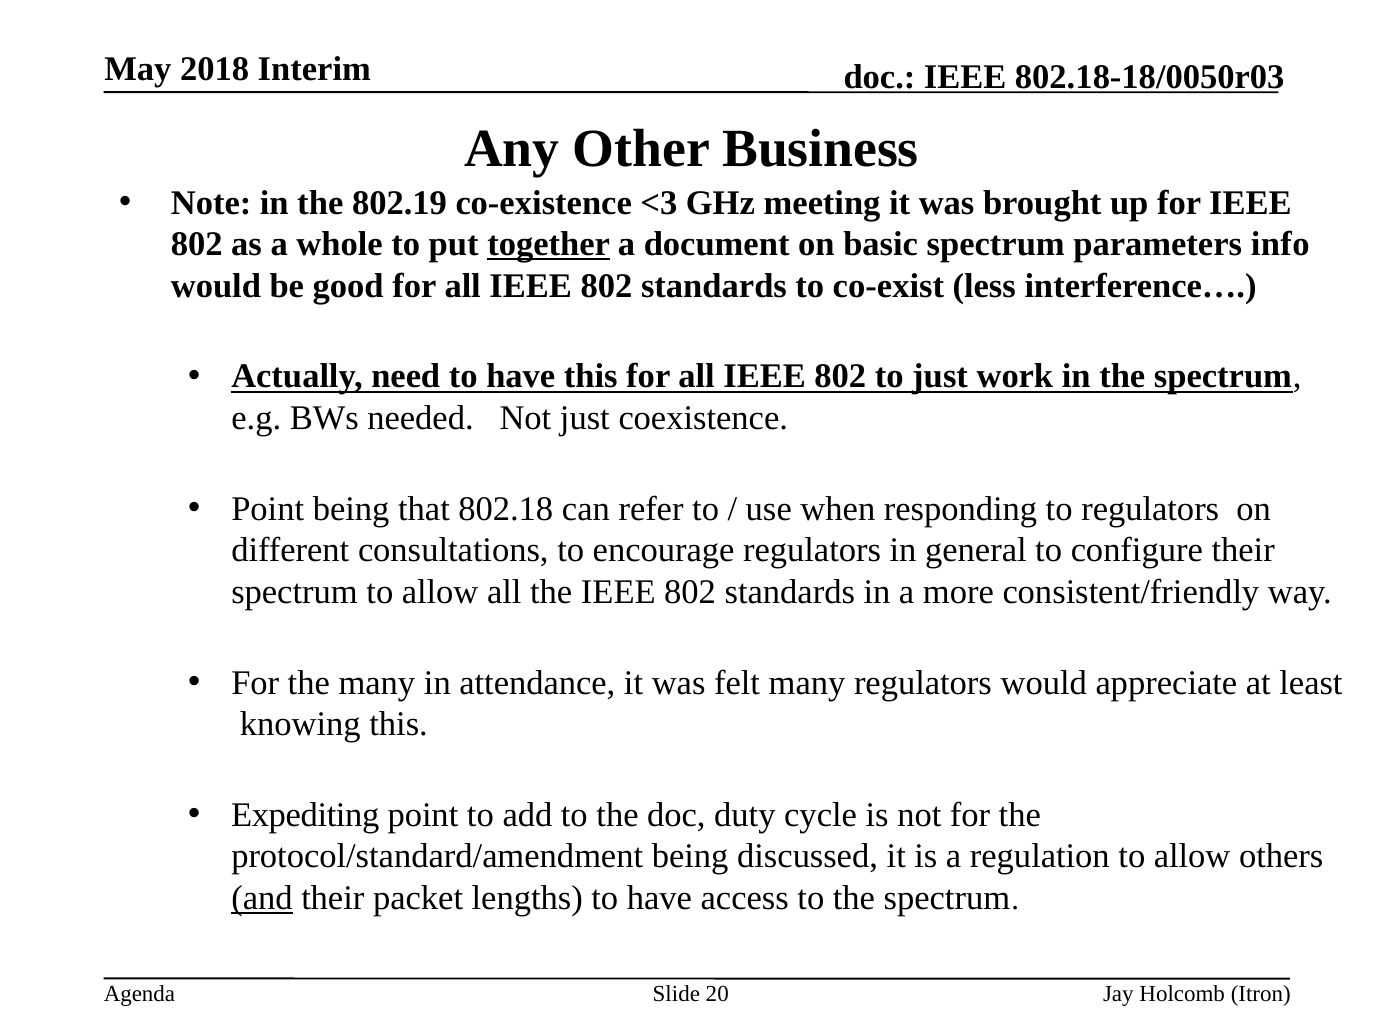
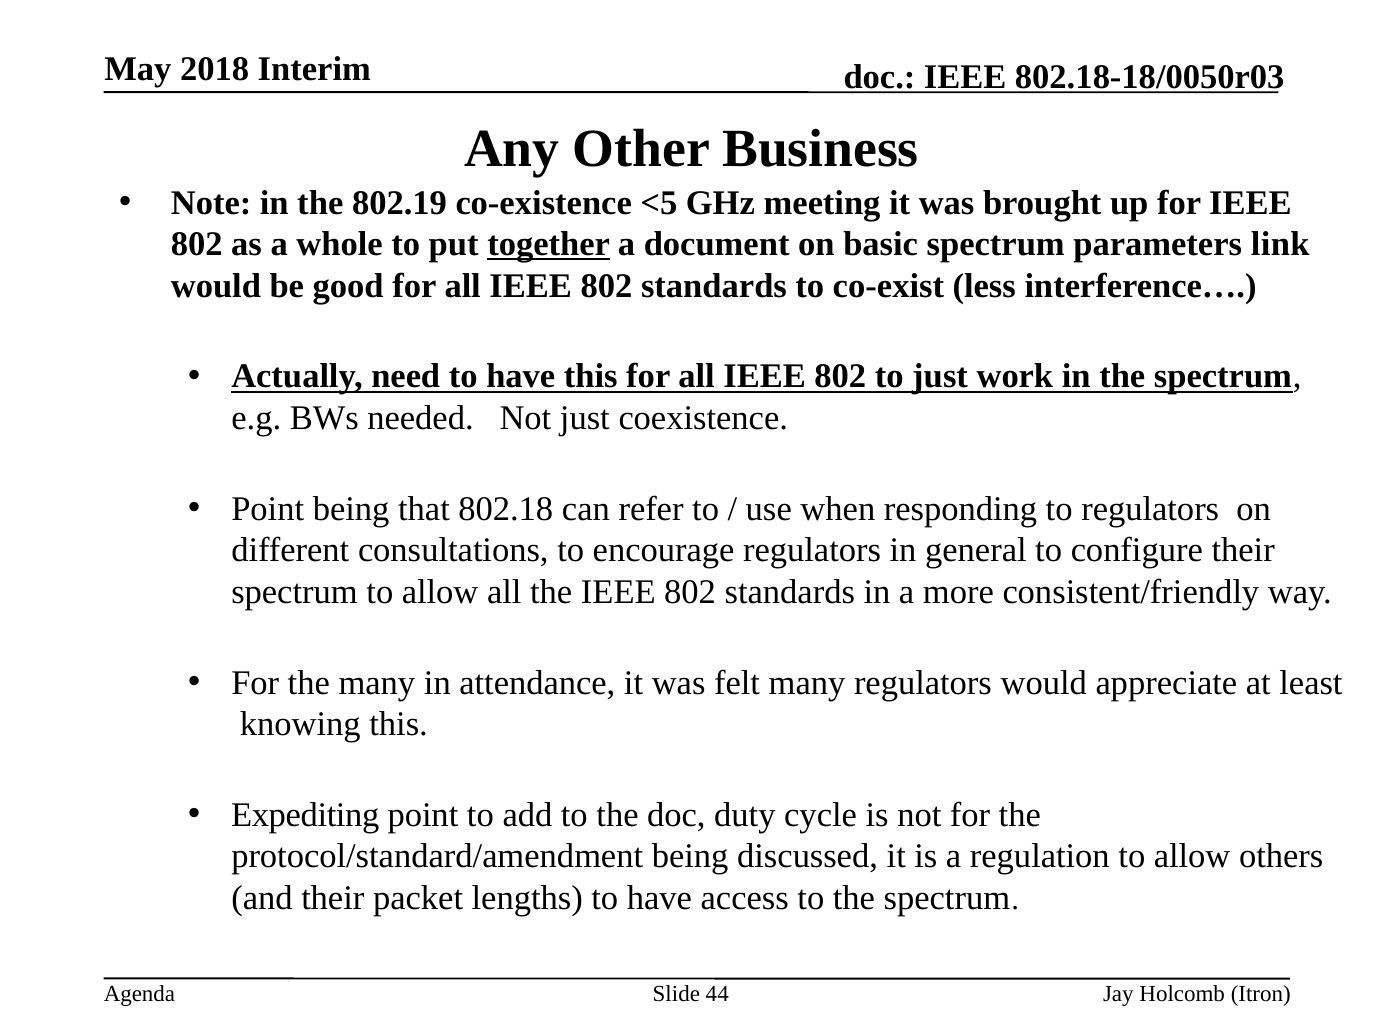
<3: <3 -> <5 (659, 203)
info: info -> link (1280, 244)
and underline: present -> none (262, 898)
20: 20 -> 44 (717, 994)
